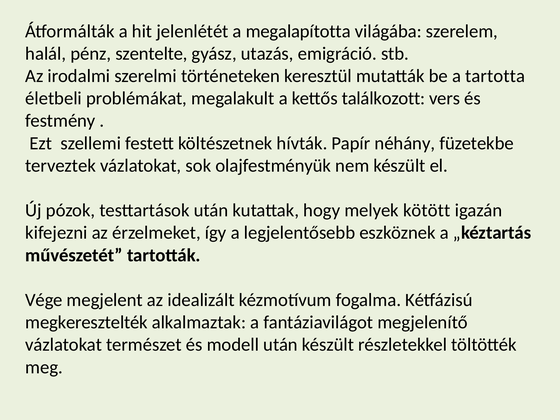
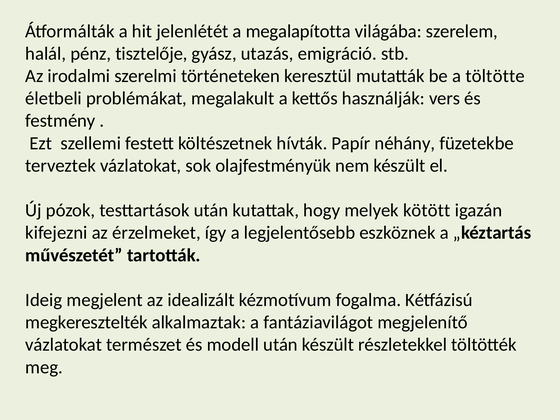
szentelte: szentelte -> tisztelője (152, 54)
tartotta: tartotta -> töltötte (495, 76)
találkozott: találkozott -> használják (383, 98)
Vége: Vége -> Ideig (44, 300)
